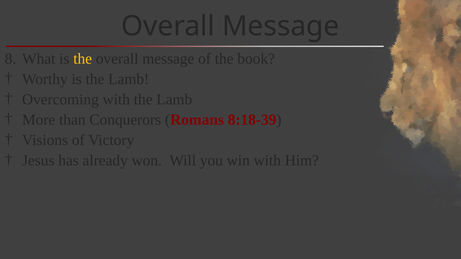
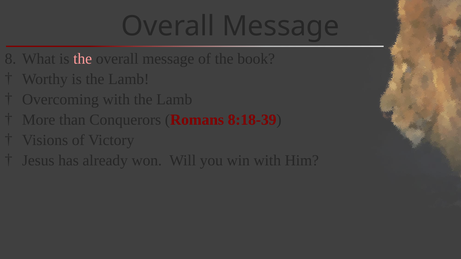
the colour: yellow -> pink (83, 59)
